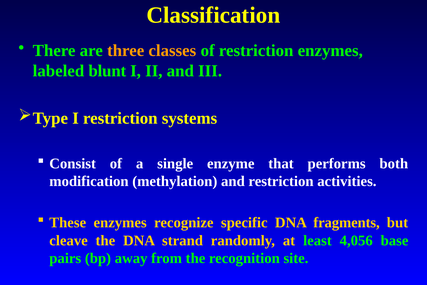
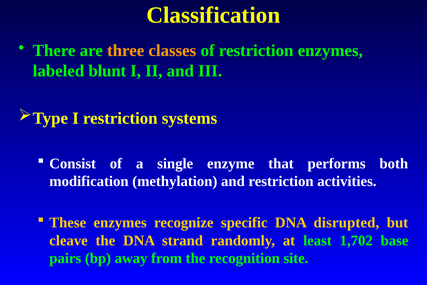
fragments: fragments -> disrupted (346, 222)
4,056: 4,056 -> 1,702 (356, 240)
